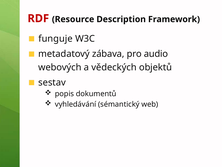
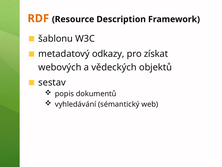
RDF colour: red -> orange (38, 18)
funguje: funguje -> šablonu (56, 39)
zábava: zábava -> odkazy (108, 54)
audio: audio -> získat (156, 54)
